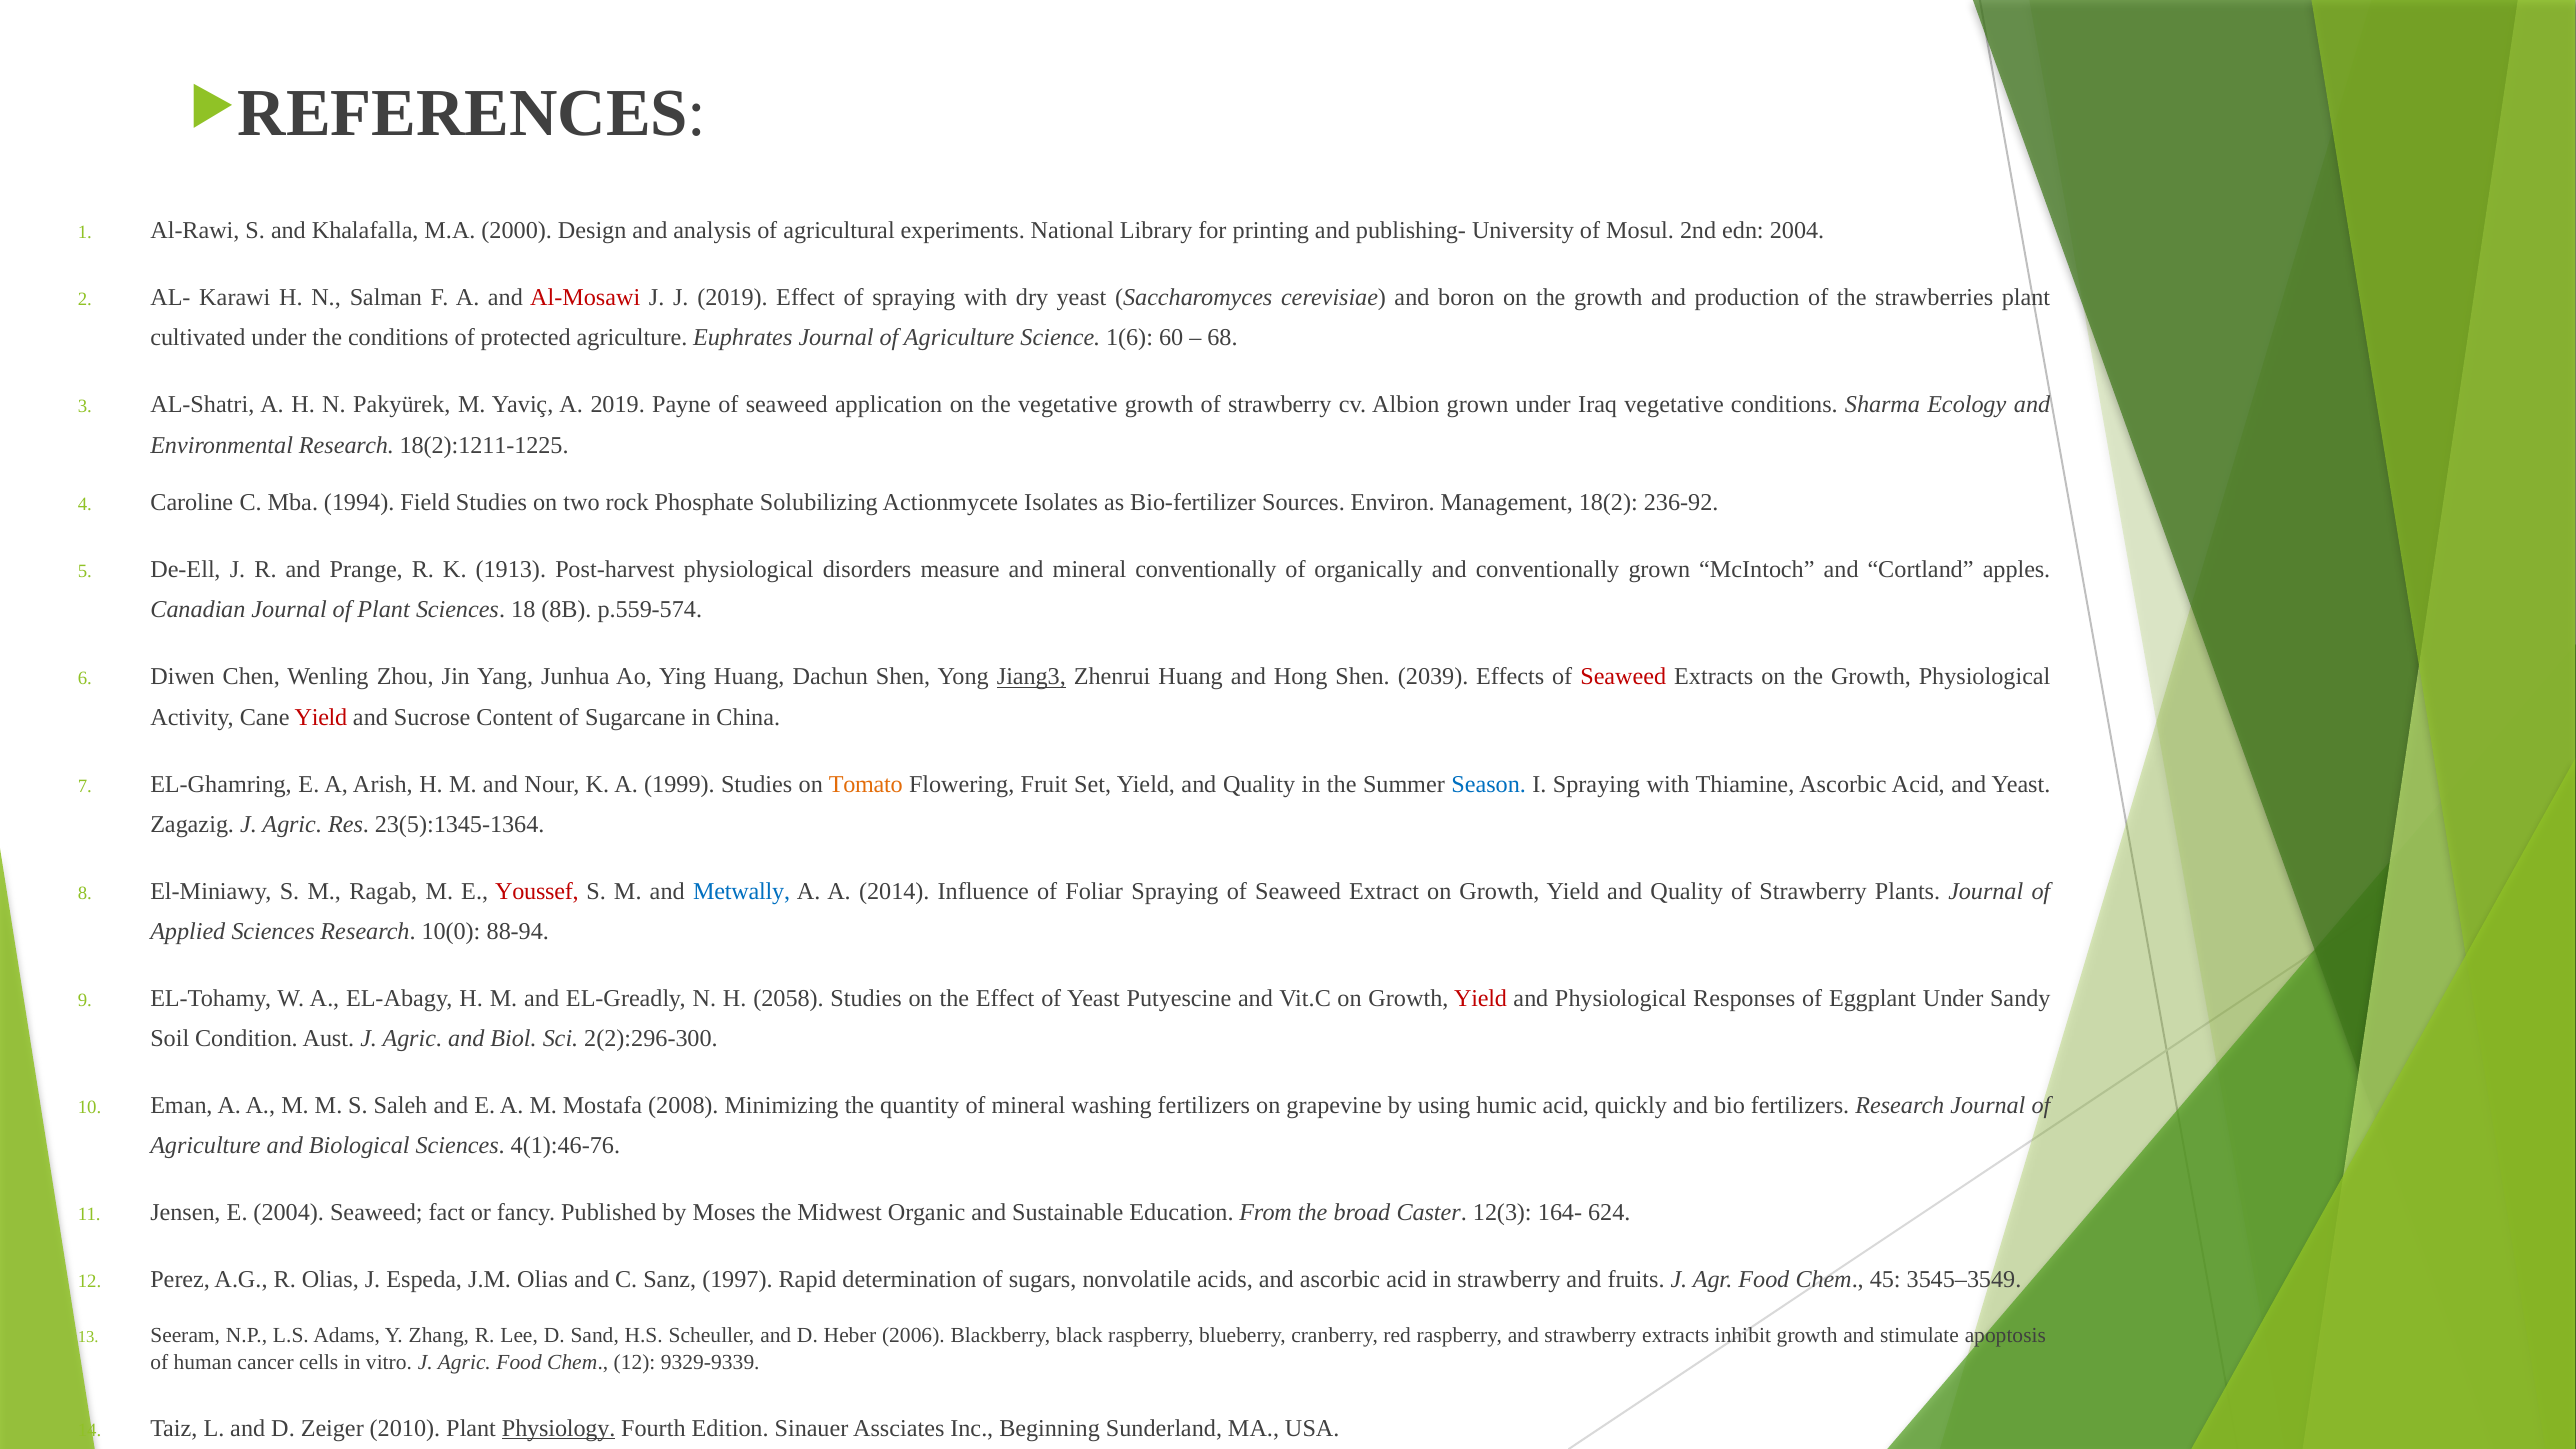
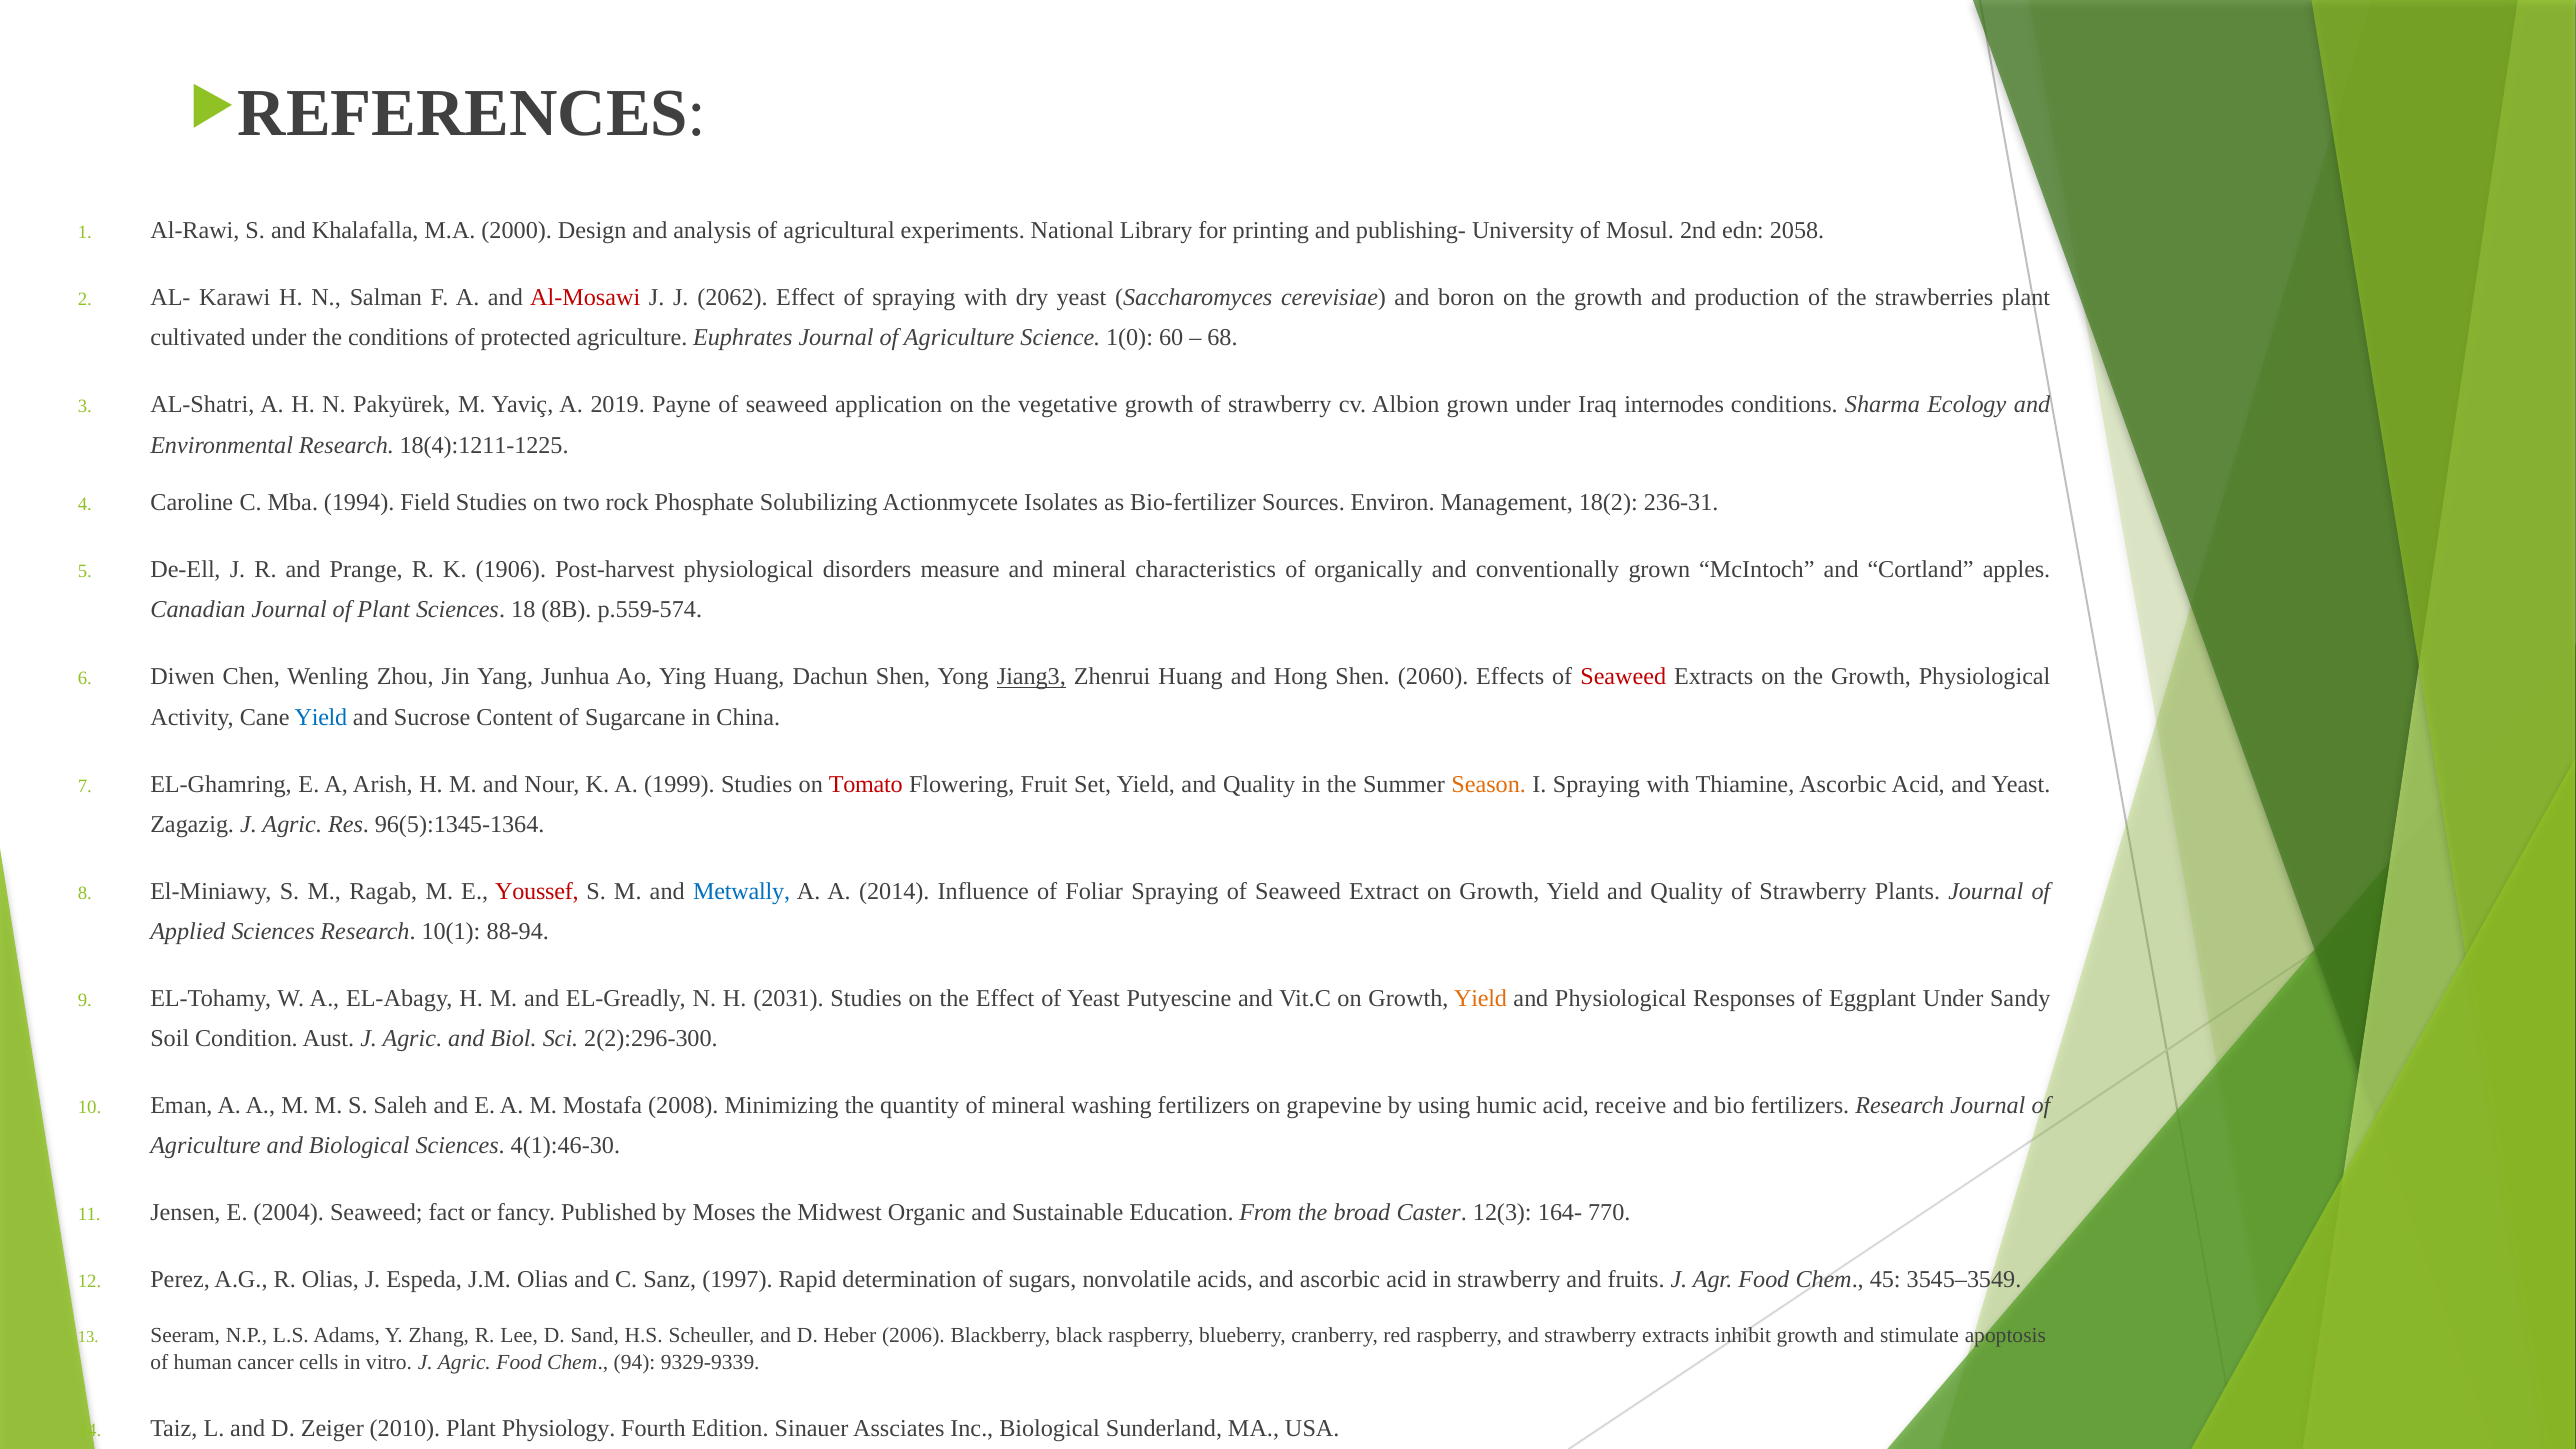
edn 2004: 2004 -> 2058 (1797, 231)
J 2019: 2019 -> 2062 (732, 298)
1(6: 1(6 -> 1(0 (1129, 338)
Iraq vegetative: vegetative -> internodes (1674, 405)
18(2):1211-1225: 18(2):1211-1225 -> 18(4):1211-1225 (484, 445)
236-92: 236-92 -> 236-31 (1681, 503)
1913: 1913 -> 1906 (511, 570)
mineral conventionally: conventionally -> characteristics (1206, 570)
2039: 2039 -> 2060 (1433, 677)
Yield colour: red -> blue (321, 717)
Tomato colour: orange -> red (866, 784)
Season colour: blue -> orange (1489, 784)
23(5):1345-1364: 23(5):1345-1364 -> 96(5):1345-1364 (460, 824)
10(0: 10(0 -> 10(1 (451, 931)
2058: 2058 -> 2031 (789, 998)
Yield colour: red -> orange (1481, 998)
quickly: quickly -> receive (1631, 1106)
4(1):46-76: 4(1):46-76 -> 4(1):46-30 (565, 1146)
624: 624 -> 770 (1609, 1213)
Chem 12: 12 -> 94 (635, 1363)
Physiology underline: present -> none (559, 1428)
Inc Beginning: Beginning -> Biological (1050, 1428)
